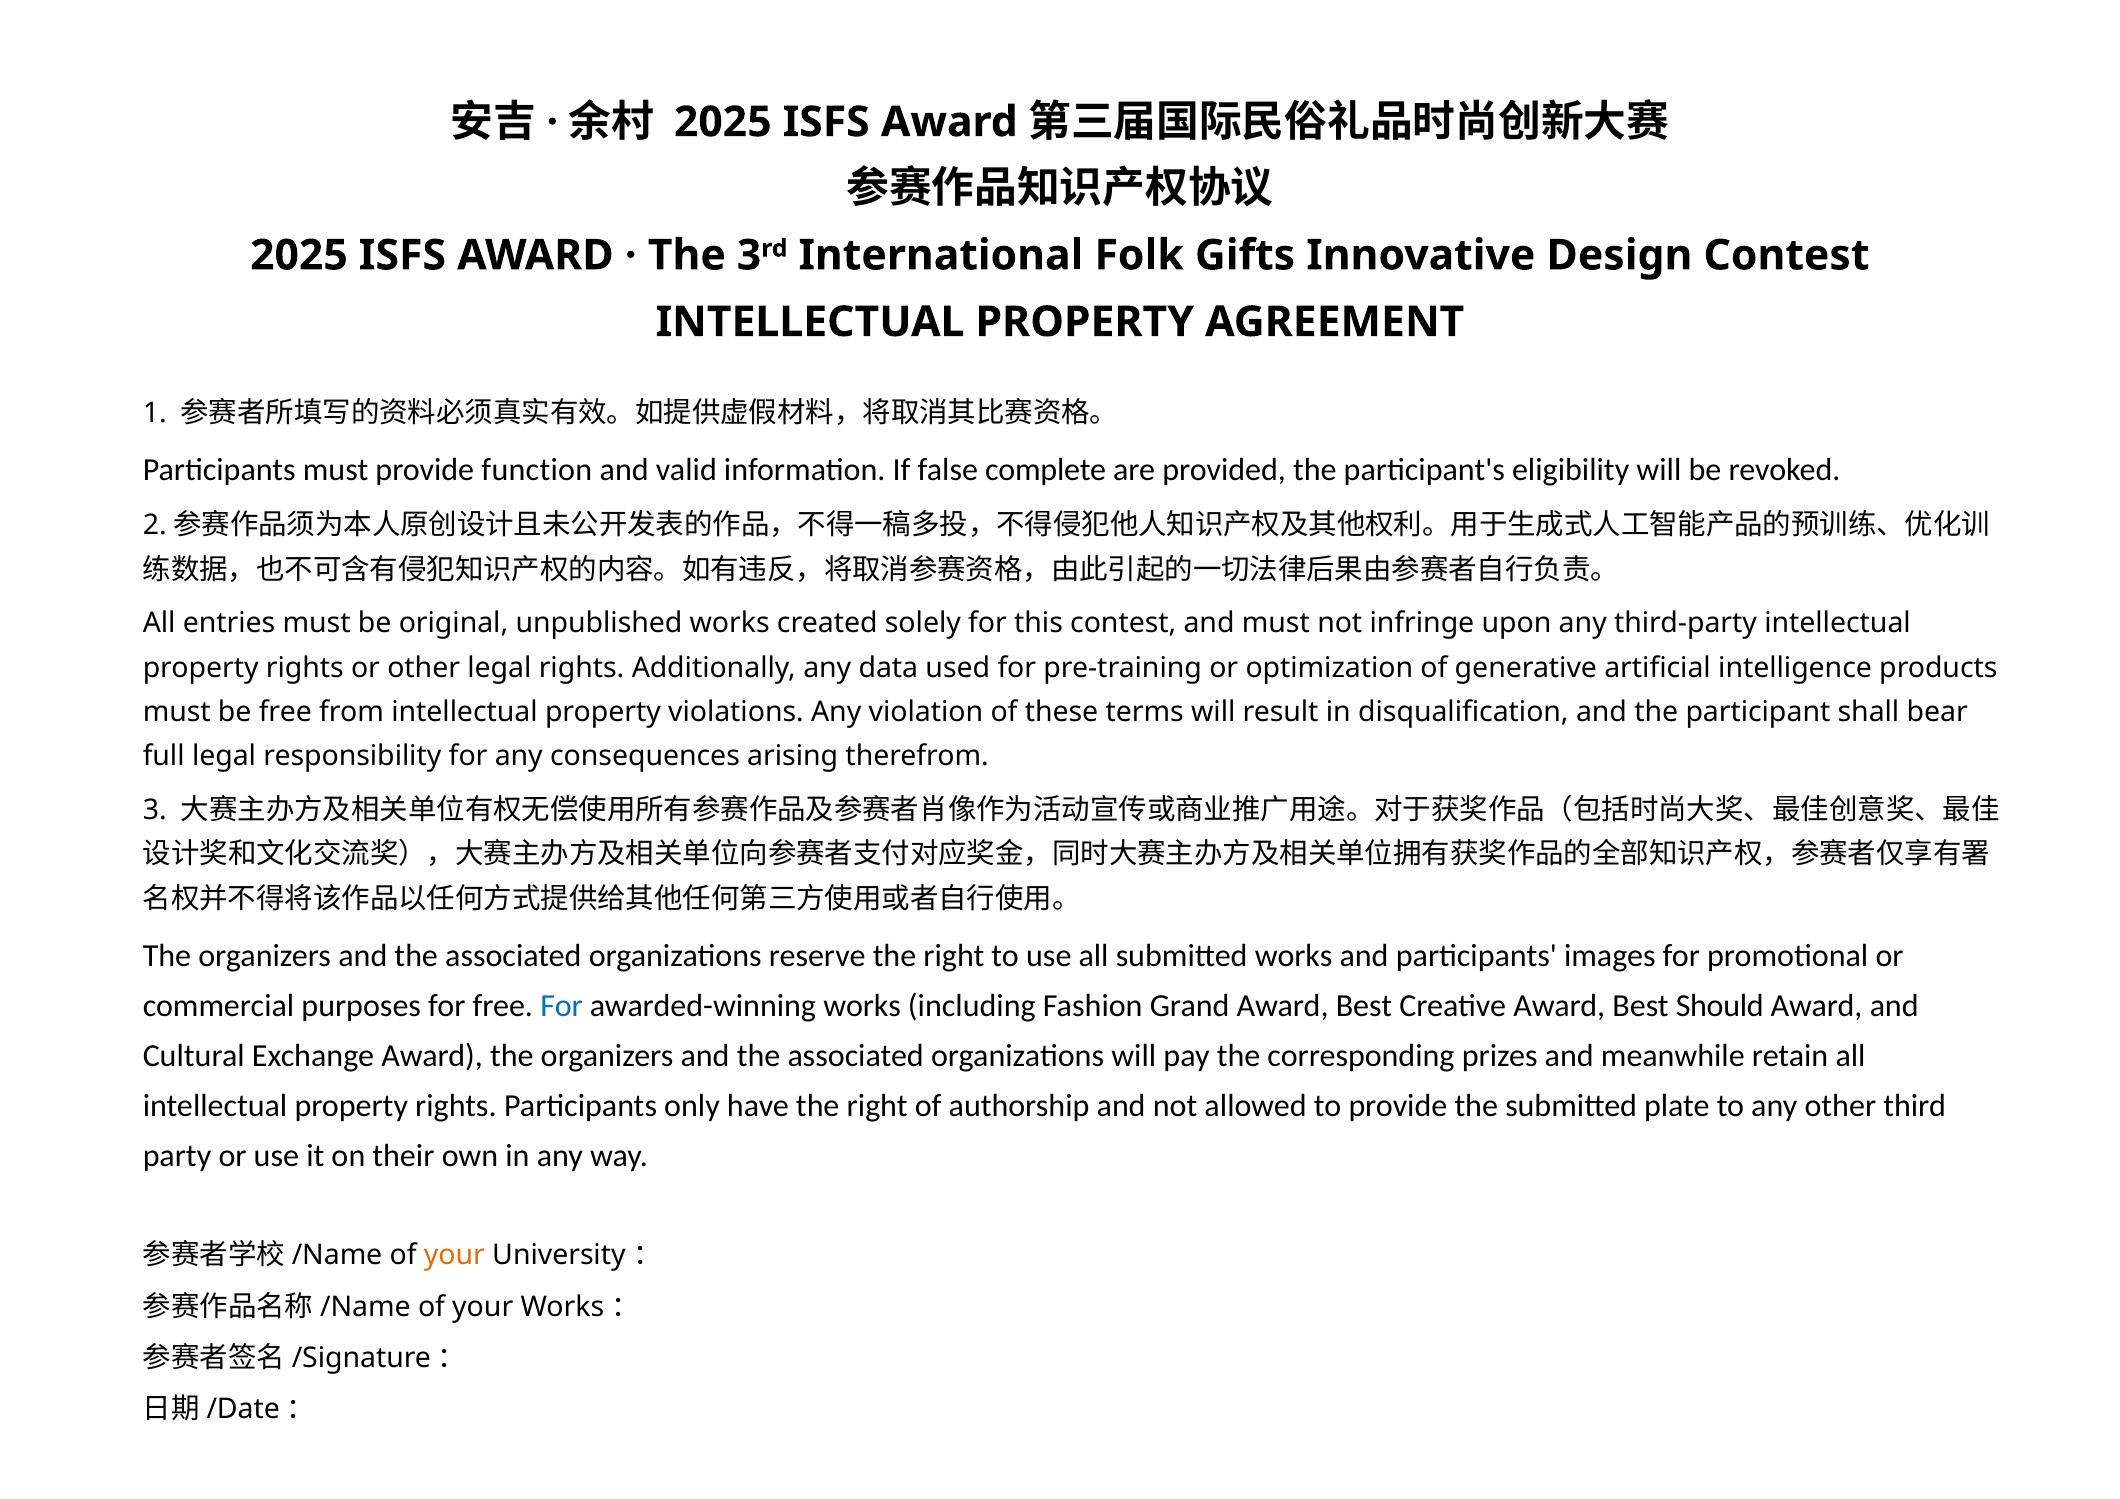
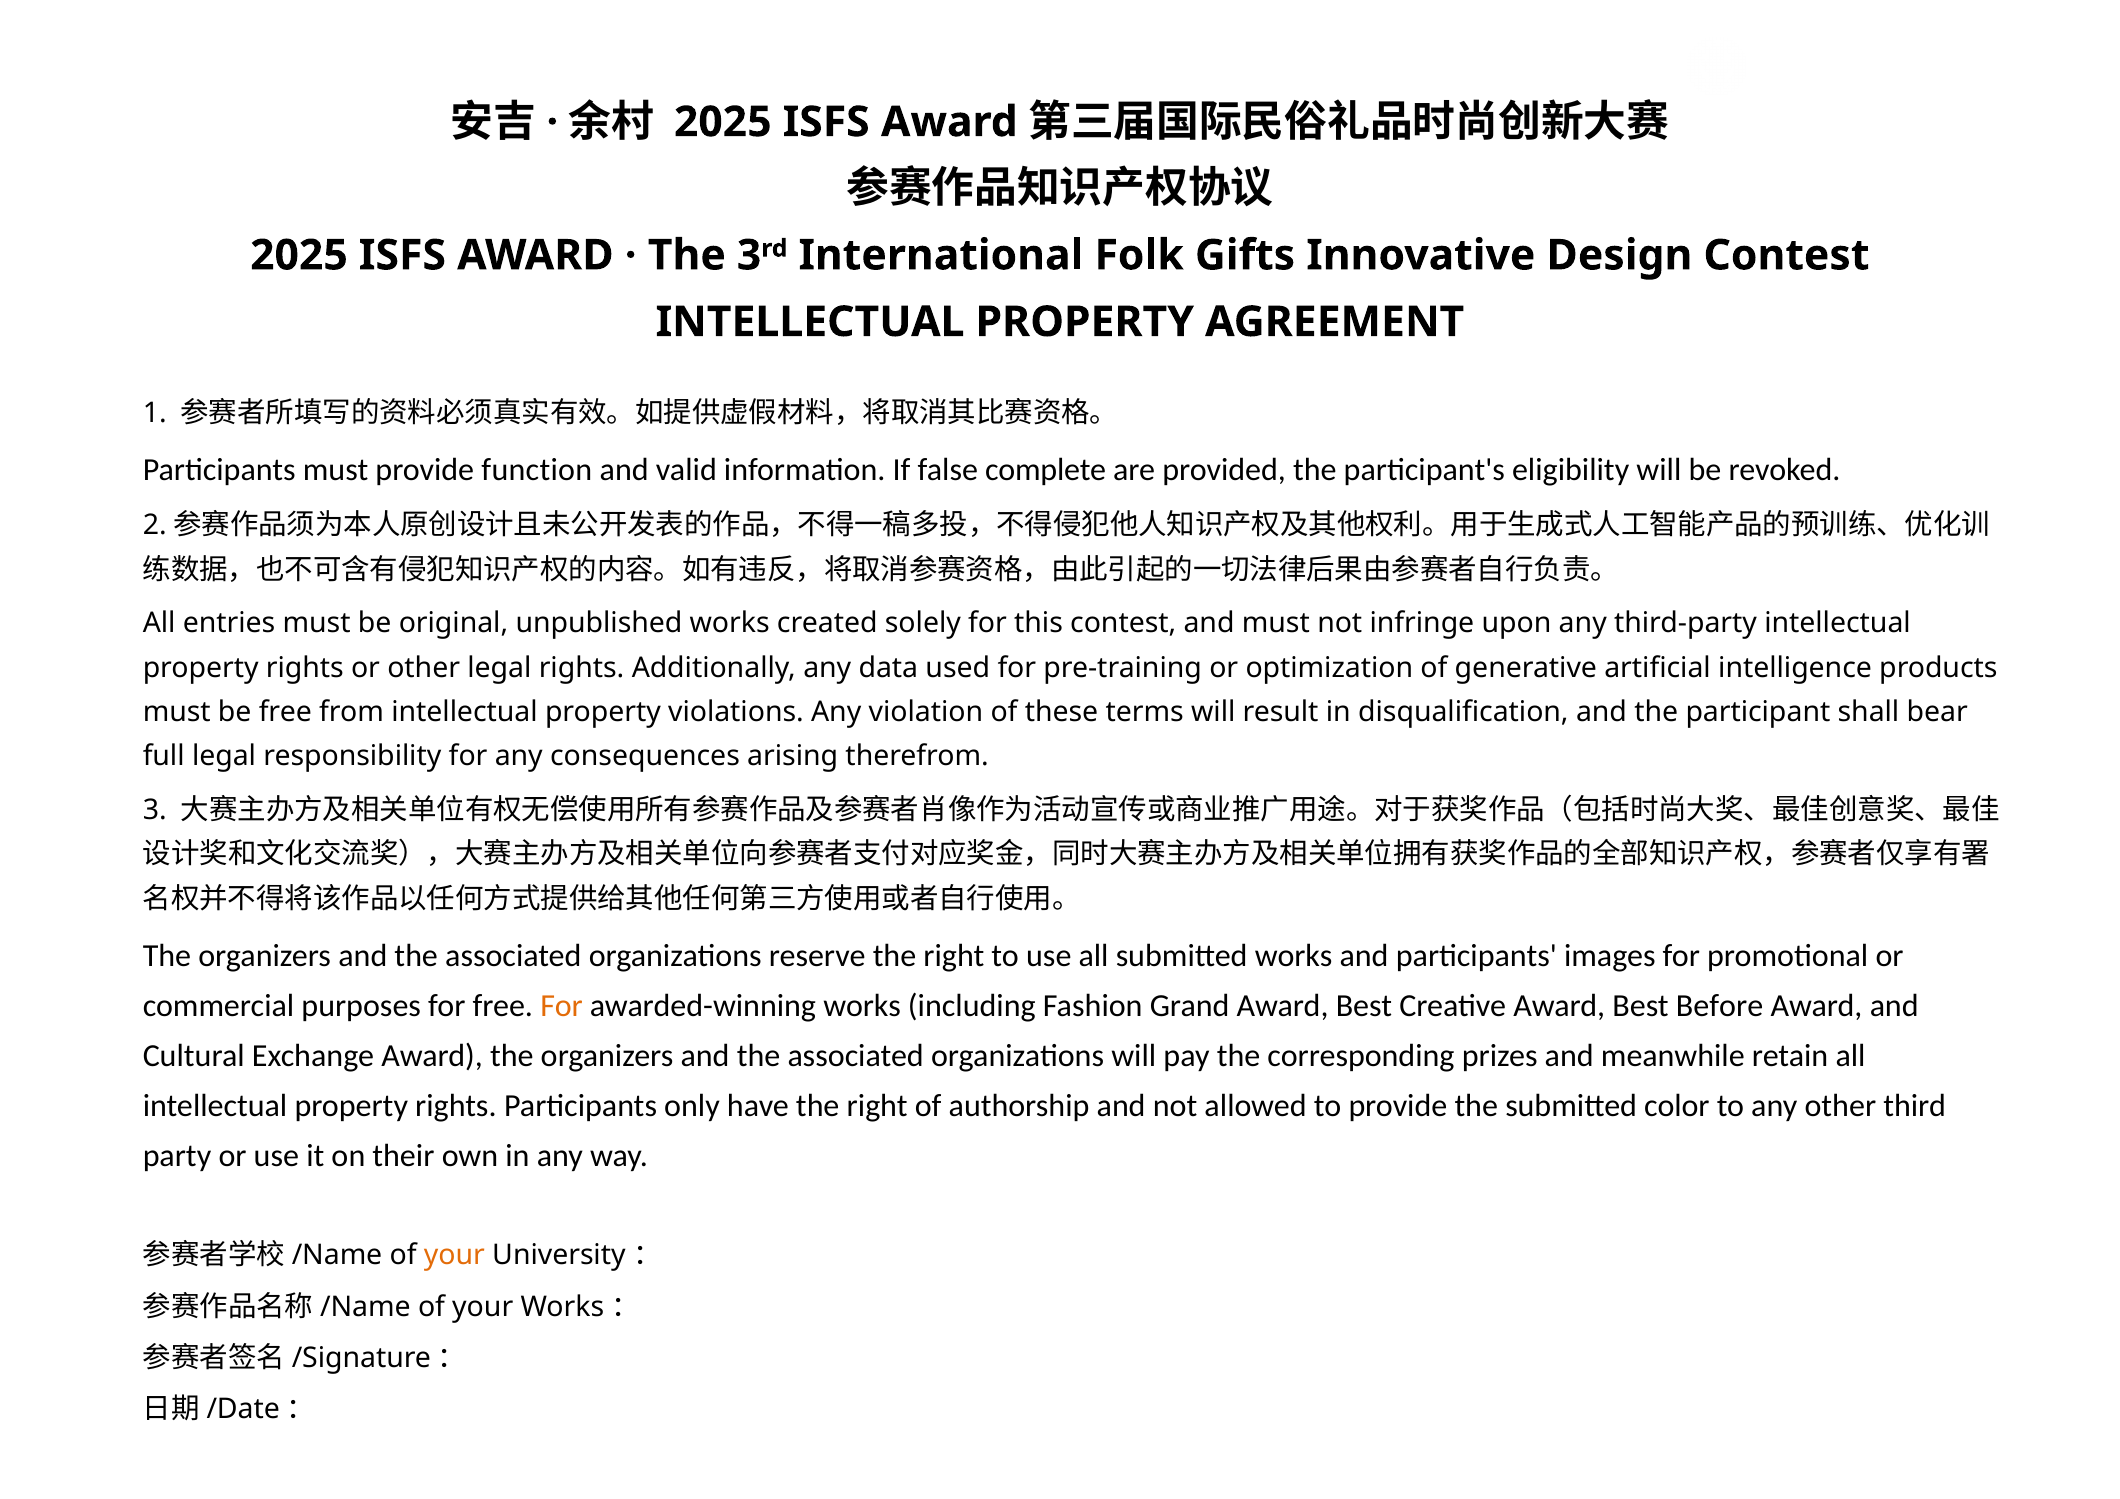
For colour: blue -> orange (562, 1006)
Should: Should -> Before (1720, 1006)
plate: plate -> color (1677, 1106)
